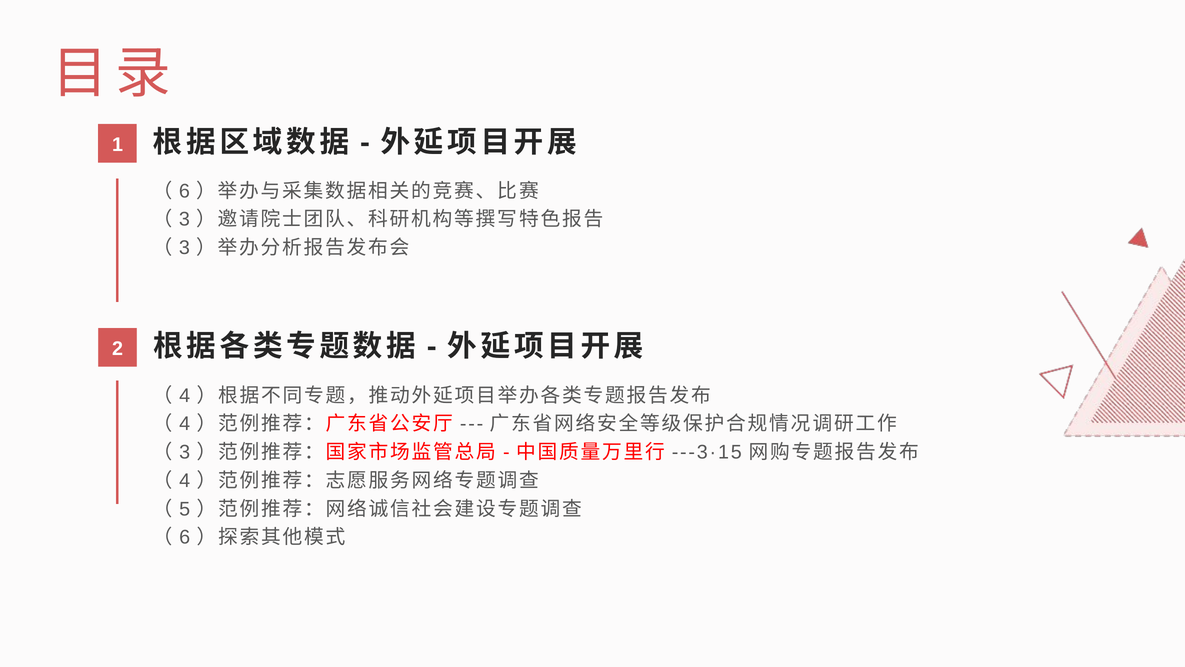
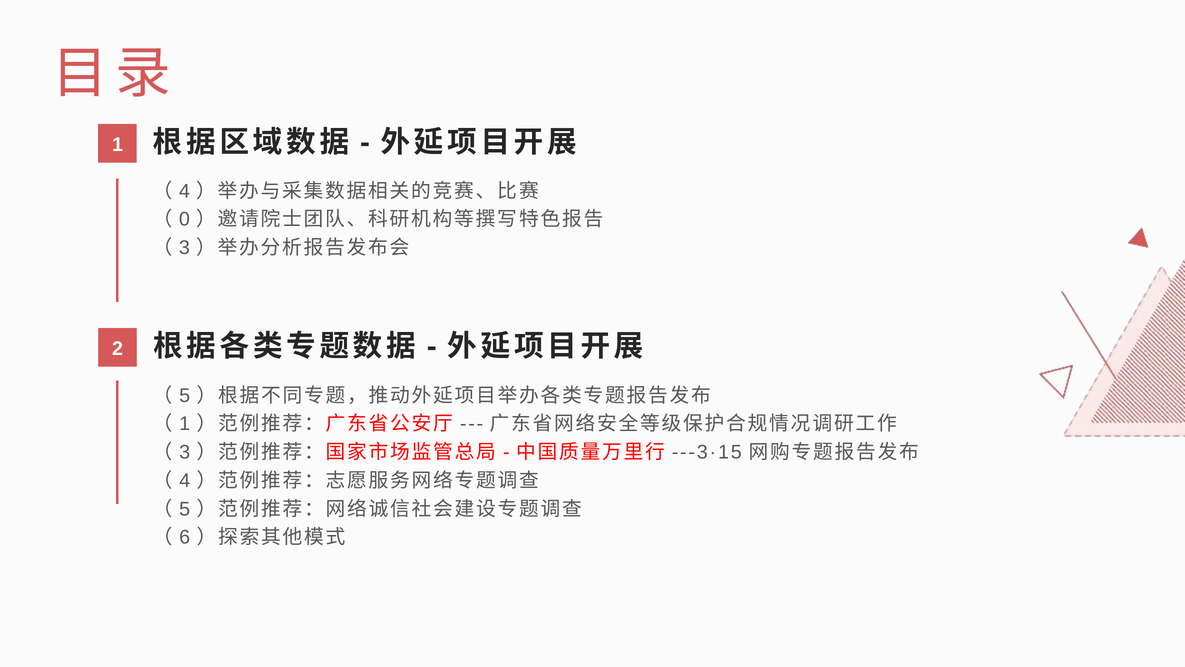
6: 6 -> 4 (184, 191)
3: 3 -> 0 (184, 219)
4: 4 -> 5 (185, 395)
4: 4 -> 1 (185, 424)
